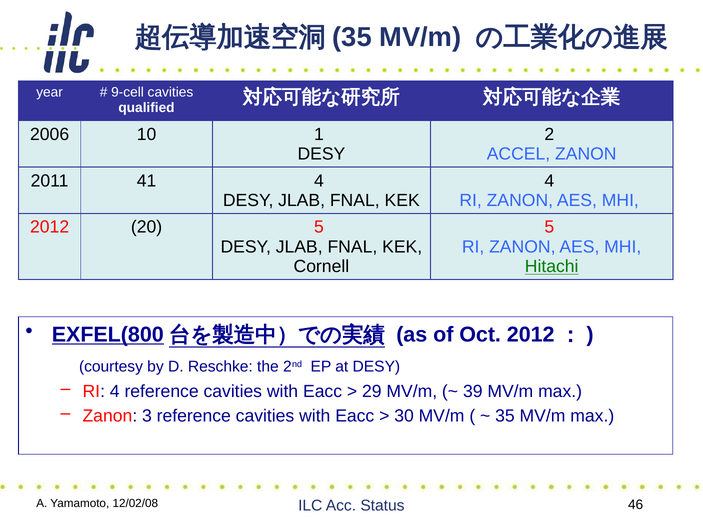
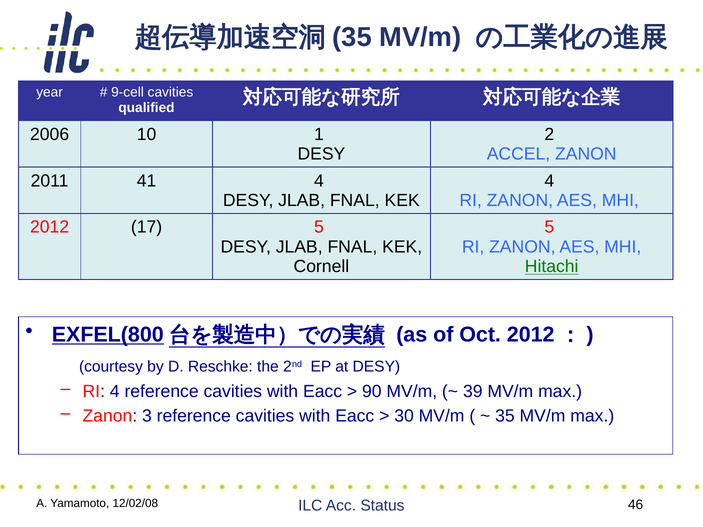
20: 20 -> 17 (147, 227)
29: 29 -> 90 (372, 392)
